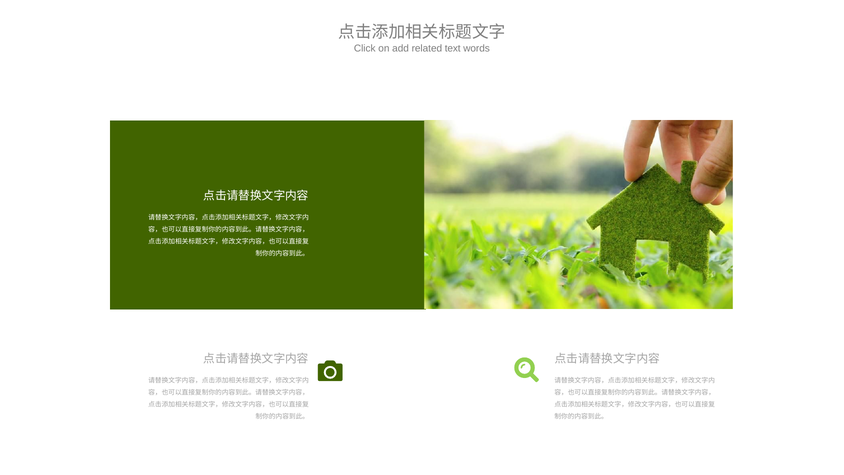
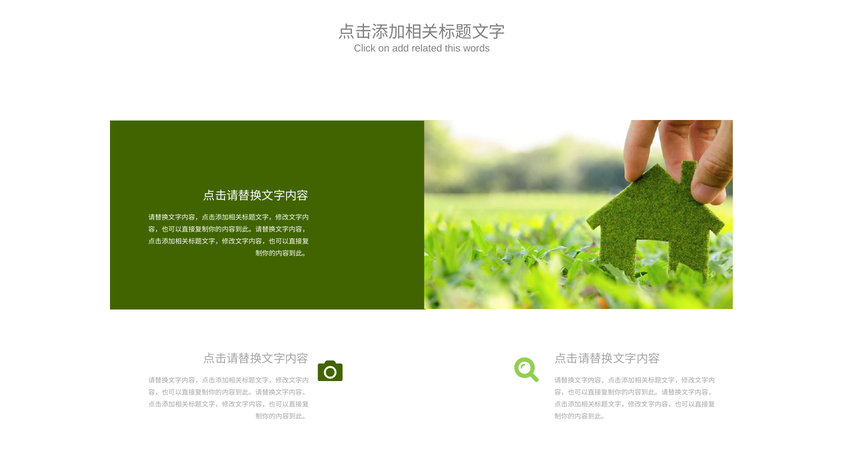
text: text -> this (453, 48)
